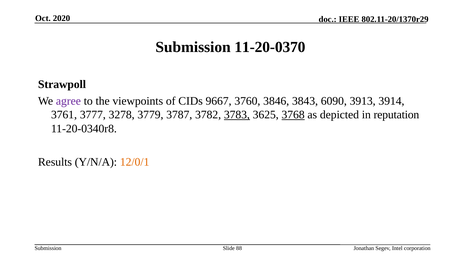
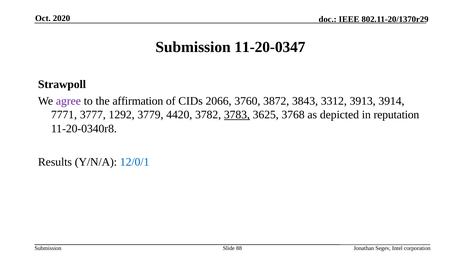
11-20-0370: 11-20-0370 -> 11-20-0347 (270, 47)
viewpoints: viewpoints -> affirmation (138, 101)
9667: 9667 -> 2066 (219, 101)
3846: 3846 -> 3872 (276, 101)
6090: 6090 -> 3312 (334, 101)
3761: 3761 -> 7771 (64, 115)
3278: 3278 -> 1292 (122, 115)
3787: 3787 -> 4420 (179, 115)
3768 underline: present -> none (293, 115)
12/0/1 colour: orange -> blue (135, 162)
